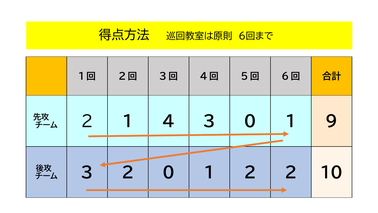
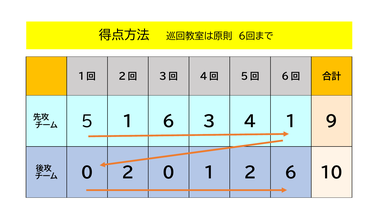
2: 2 -> 5 (87, 122)
1 4: 4 -> 6 (169, 122)
3 0: 0 -> 4 (250, 122)
3: 3 -> 0 (87, 173)
2: 2 -> 6 (291, 173)
